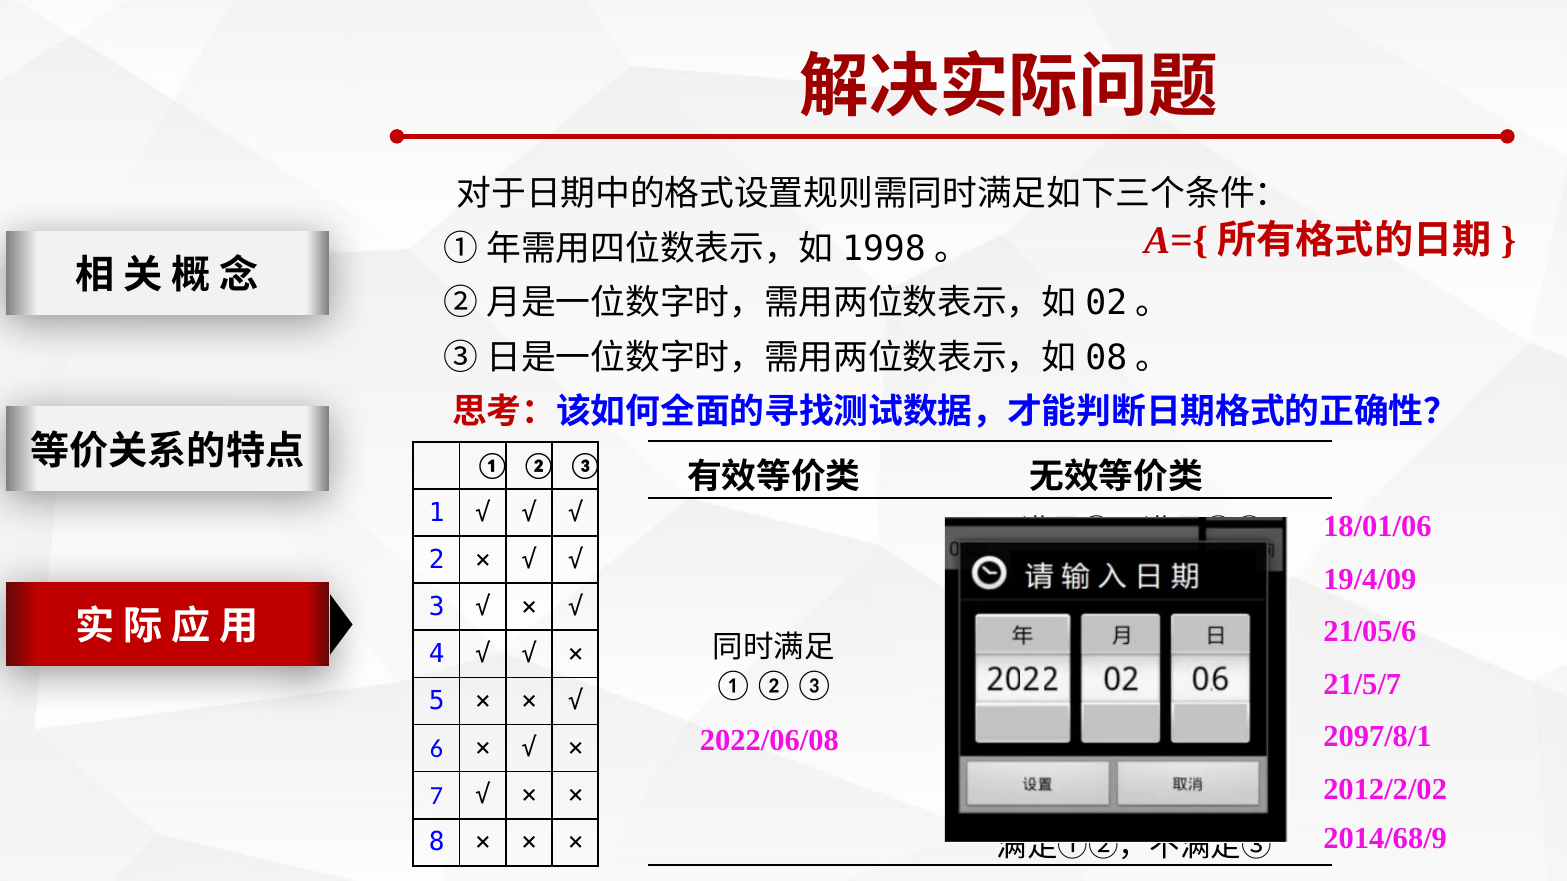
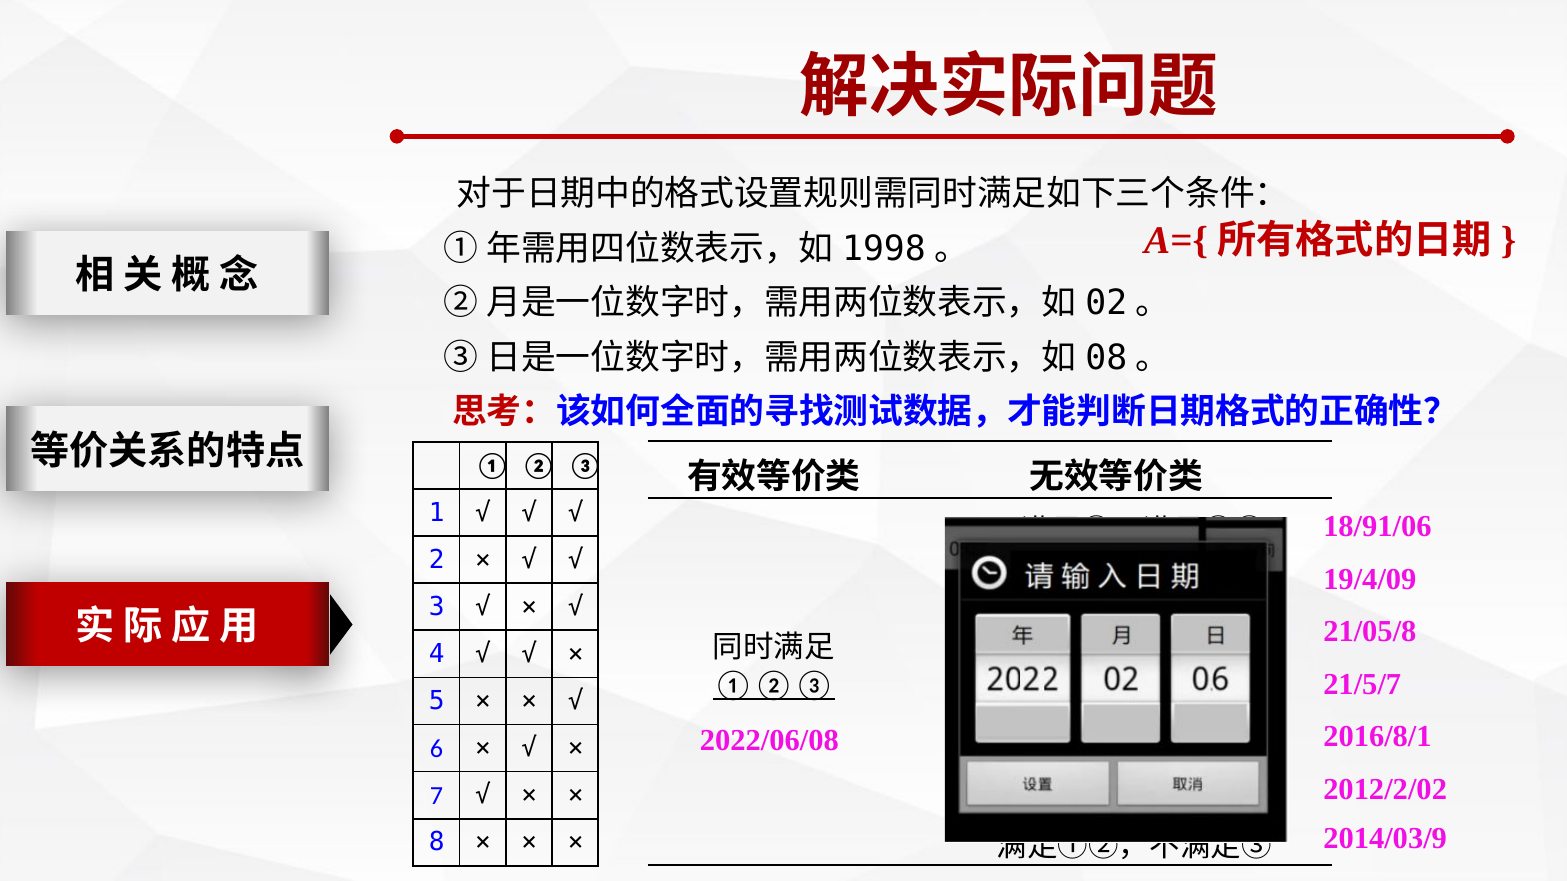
18/01/06: 18/01/06 -> 18/91/06 (1377, 527)
21/05/6: 21/05/6 -> 21/05/8 (1370, 632)
①②③ underline: none -> present (774, 686)
2097/8/1: 2097/8/1 -> 2016/8/1 (1377, 737)
2014/68/9: 2014/68/9 -> 2014/03/9 (1385, 839)
